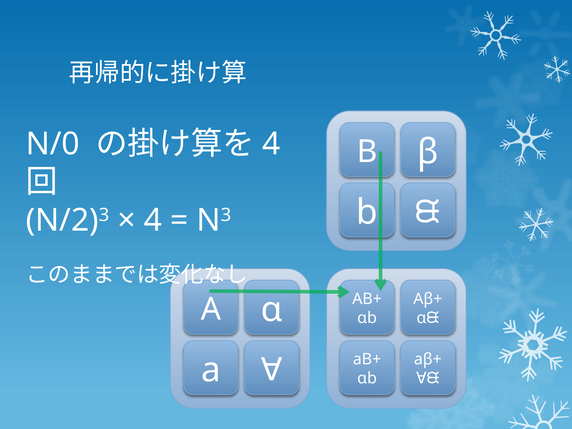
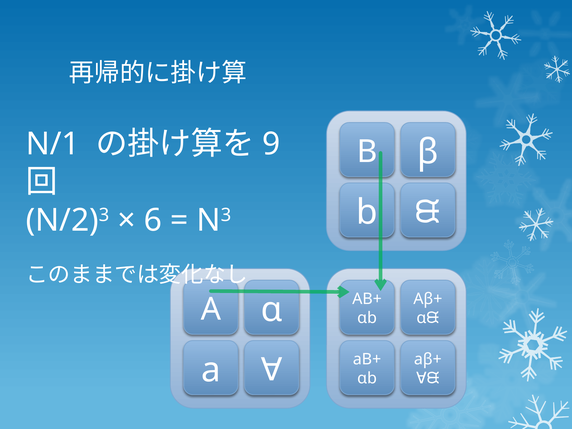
N/0: N/0 -> N/1 (53, 144)
4: 4 -> 9 (271, 144)
4: 4 -> 6 (153, 220)
